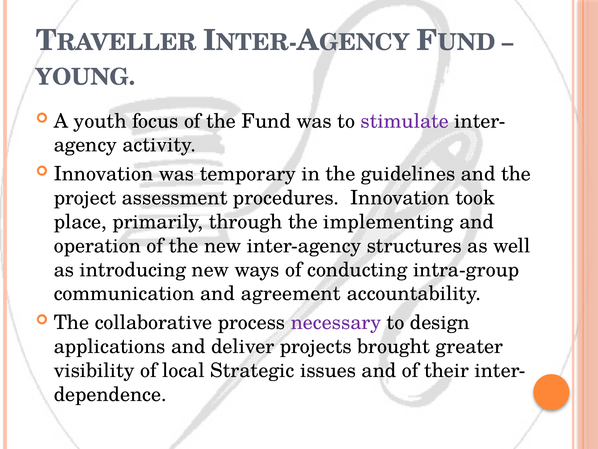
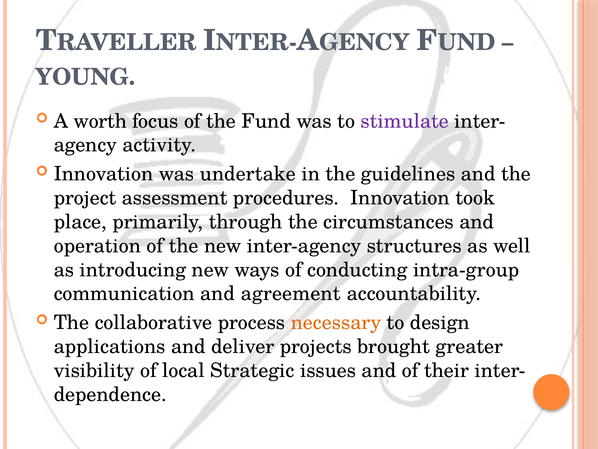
youth: youth -> worth (100, 121)
temporary: temporary -> undertake (248, 174)
implementing: implementing -> circumstances (389, 222)
necessary colour: purple -> orange (336, 322)
